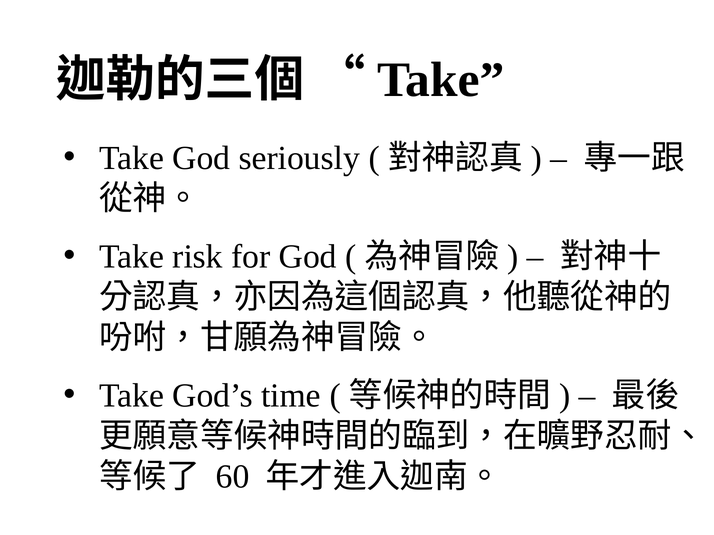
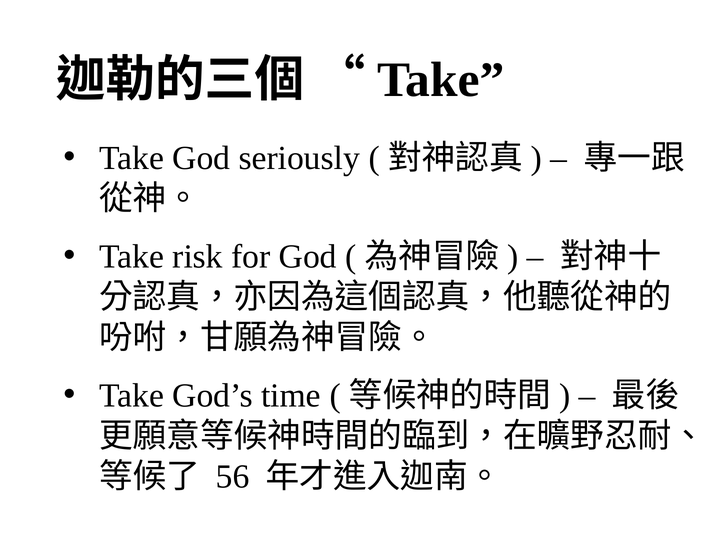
60: 60 -> 56 (233, 477)
